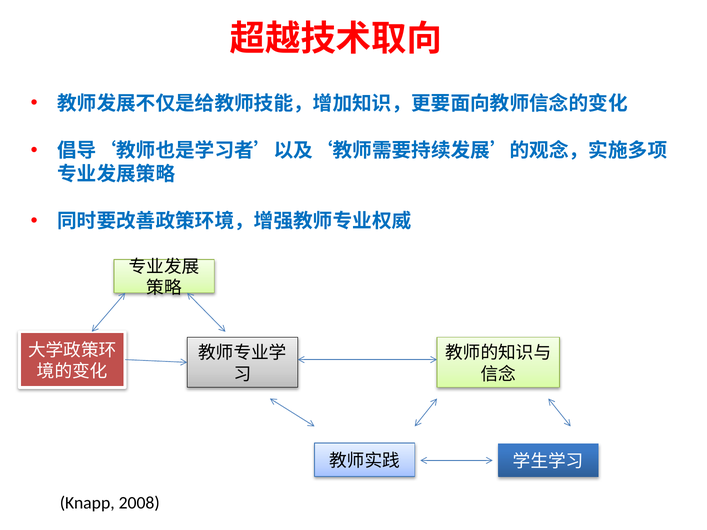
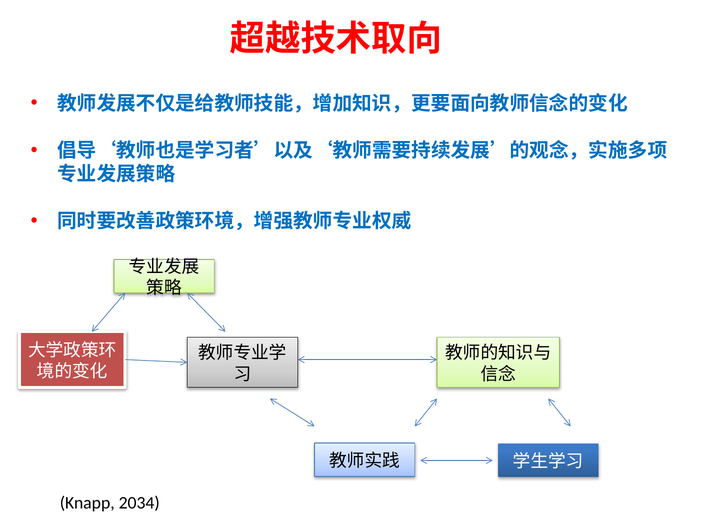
2008: 2008 -> 2034 (139, 503)
